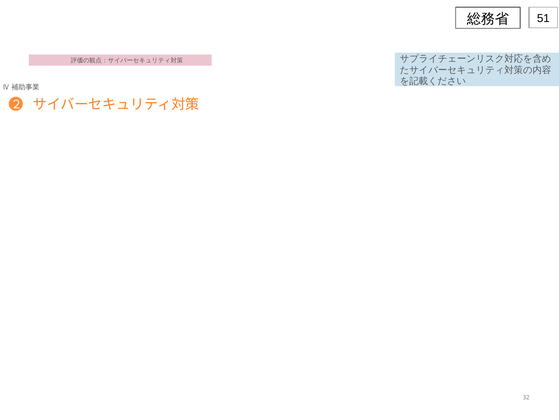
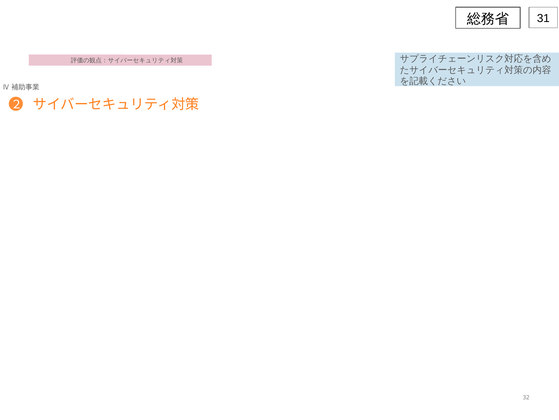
51: 51 -> 31 (543, 18)
